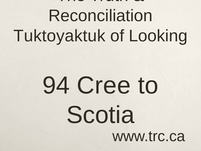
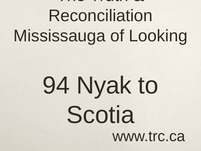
Tuktoyaktuk: Tuktoyaktuk -> Mississauga (60, 36)
Cree: Cree -> Nyak (104, 85)
